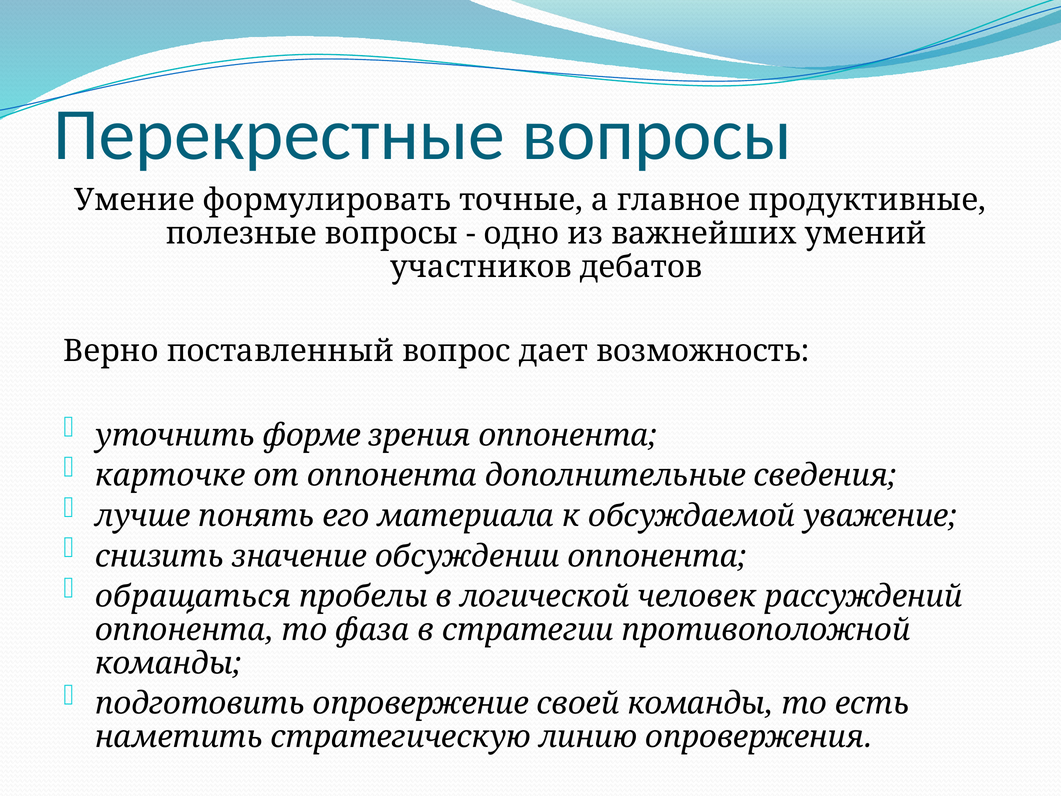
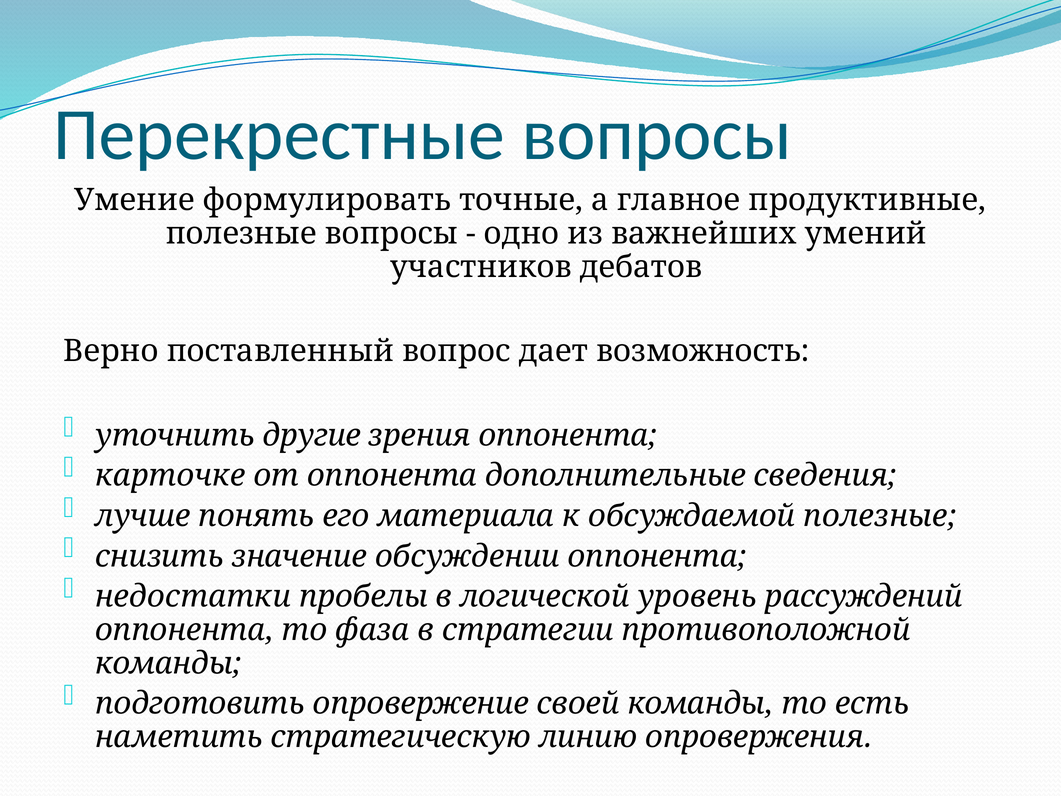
форме: форме -> другие (312, 435)
обсуждаемой уважение: уважение -> полезные (880, 516)
обращаться: обращаться -> недостатки (193, 596)
человек: человек -> уровень (697, 596)
